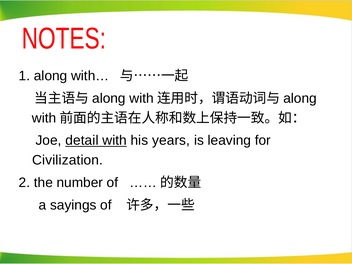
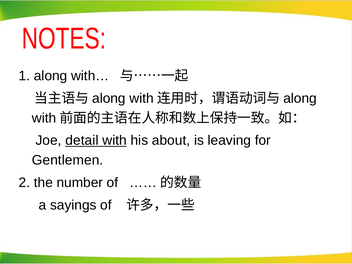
years: years -> about (171, 140)
Civilization: Civilization -> Gentlemen (68, 160)
